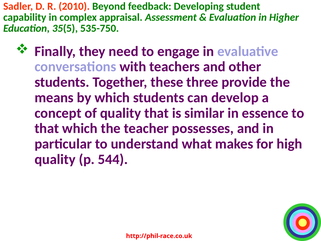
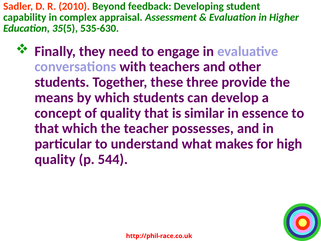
535-750: 535-750 -> 535-630 (100, 28)
